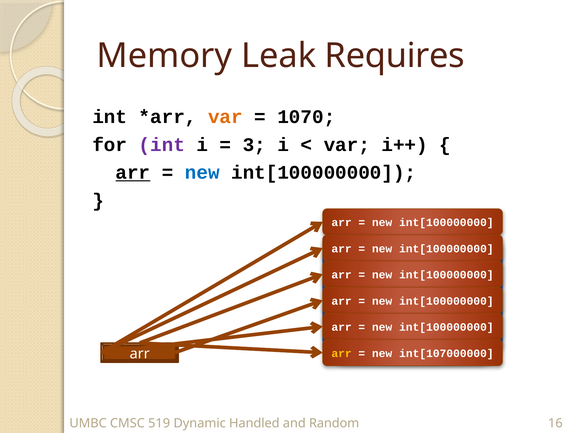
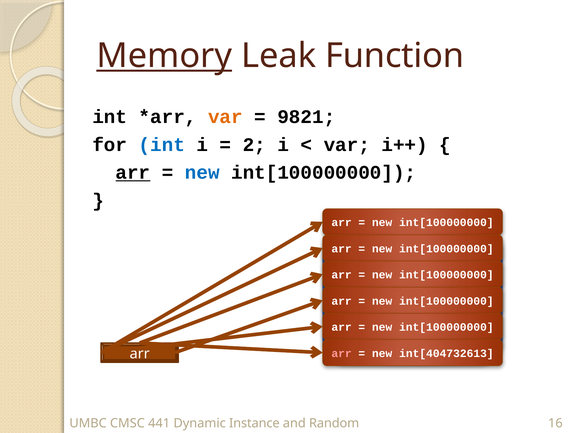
Memory underline: none -> present (164, 56)
Requires: Requires -> Function (395, 56)
1070: 1070 -> 9821 (306, 117)
int colour: purple -> blue (162, 145)
3: 3 -> 2 (254, 145)
arr colour: yellow -> pink (342, 354)
int[107000000: int[107000000 -> int[404732613 (446, 354)
519: 519 -> 441 (159, 424)
Handled: Handled -> Instance (254, 424)
